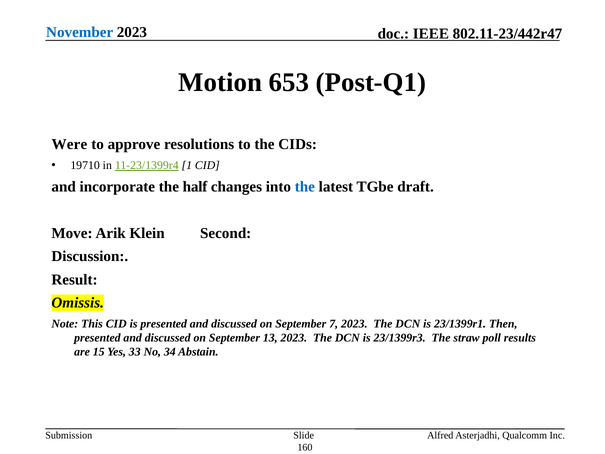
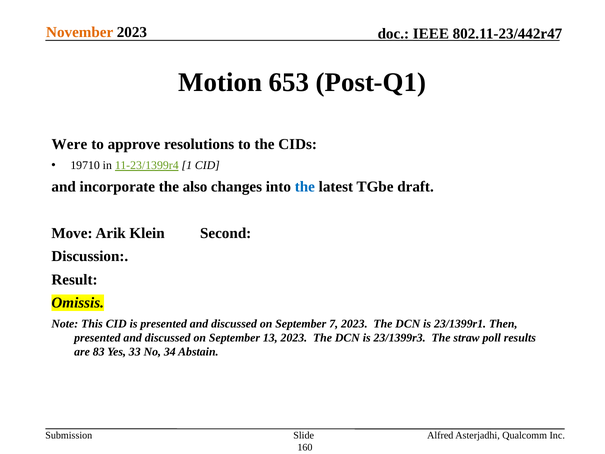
November colour: blue -> orange (80, 32)
half: half -> also (195, 187)
15: 15 -> 83 (99, 352)
